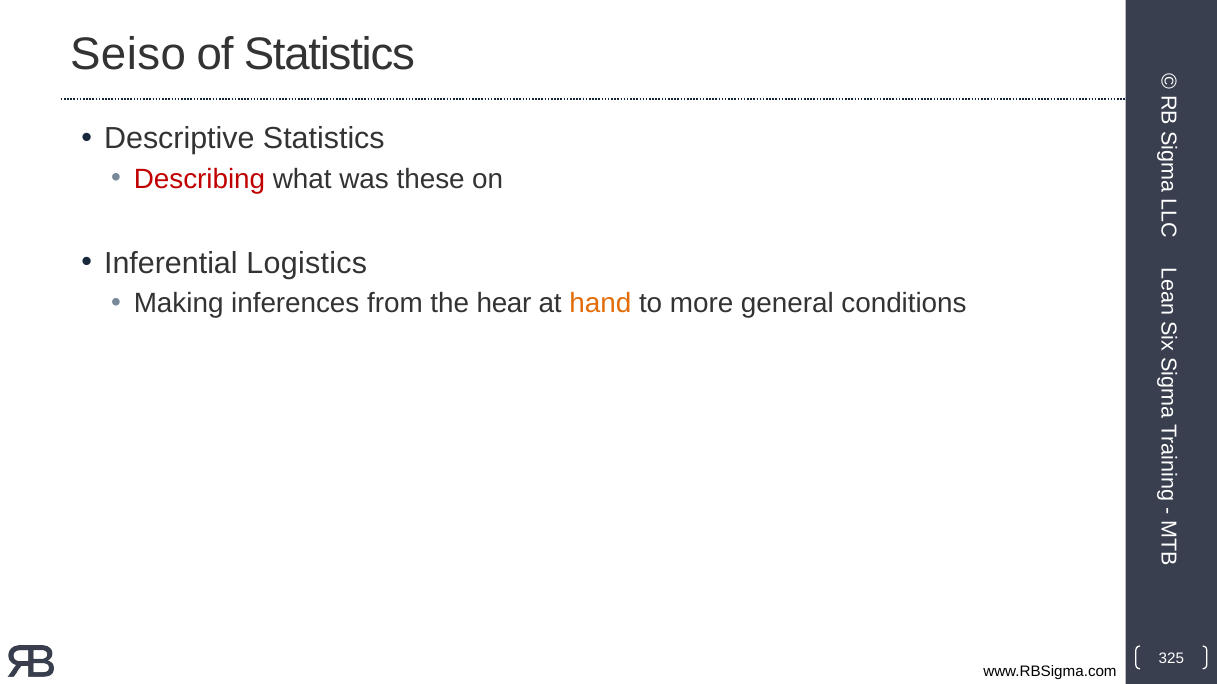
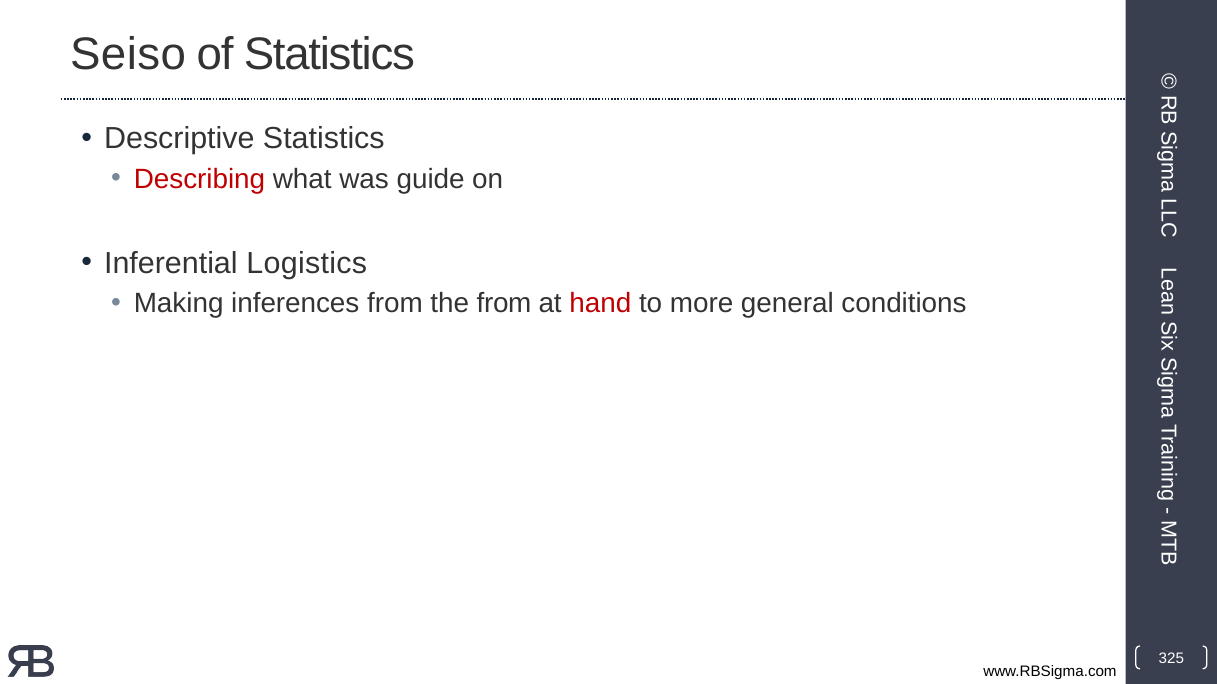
these: these -> guide (431, 179)
the hear: hear -> from (504, 304)
hand colour: orange -> red (600, 304)
